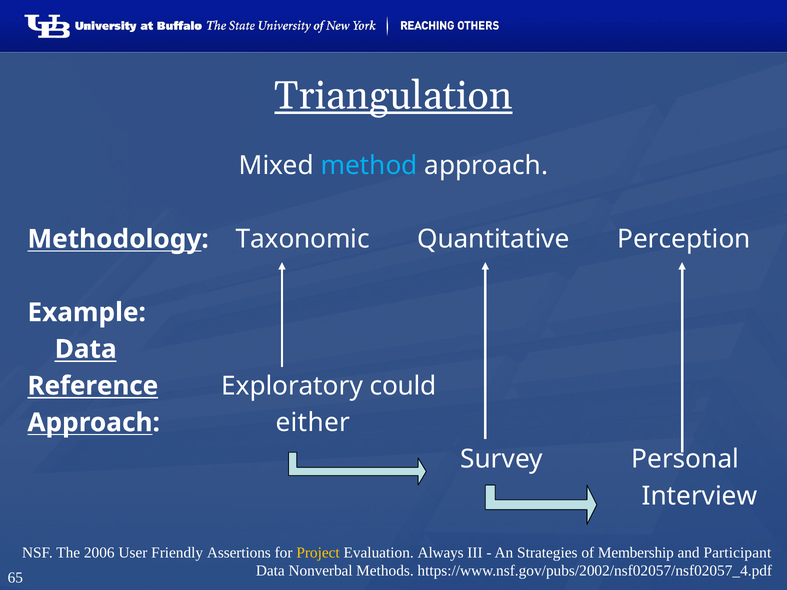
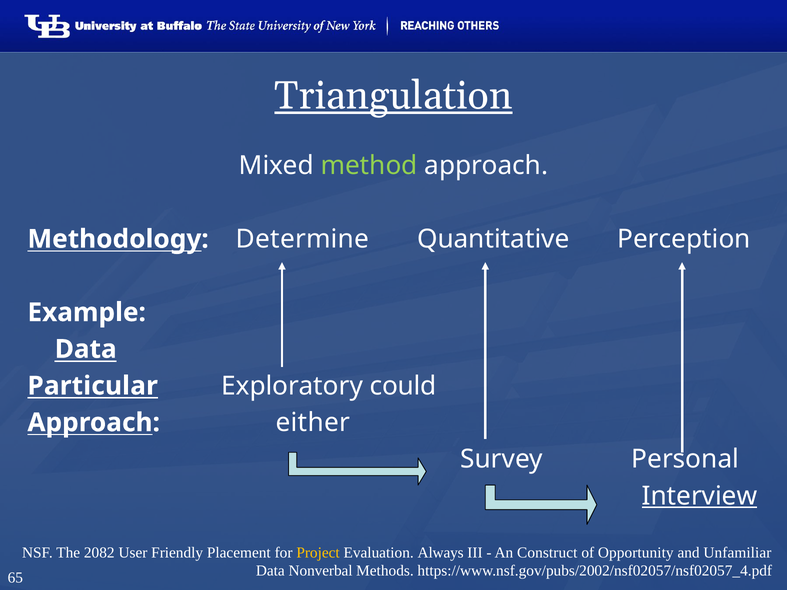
method colour: light blue -> light green (369, 166)
Taxonomic: Taxonomic -> Determine (303, 239)
Reference: Reference -> Particular (93, 386)
Interview underline: none -> present (700, 496)
2006: 2006 -> 2082 (99, 553)
Assertions: Assertions -> Placement (239, 553)
Strategies: Strategies -> Construct (547, 553)
Membership: Membership -> Opportunity (636, 553)
Participant: Participant -> Unfamiliar (737, 553)
